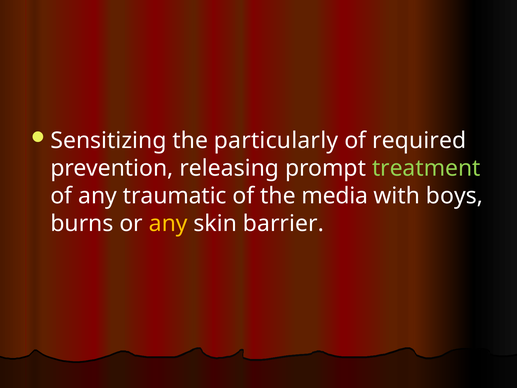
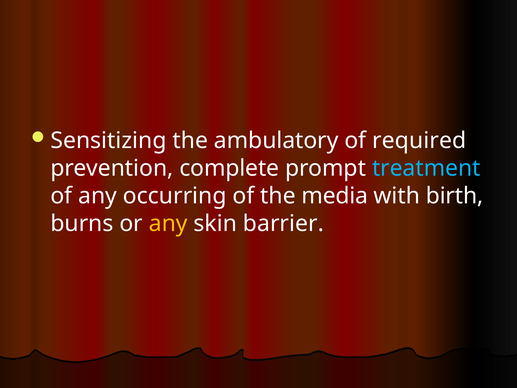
particularly: particularly -> ambulatory (276, 141)
releasing: releasing -> complete (229, 168)
treatment colour: light green -> light blue (426, 168)
traumatic: traumatic -> occurring (175, 196)
boys: boys -> birth (455, 196)
